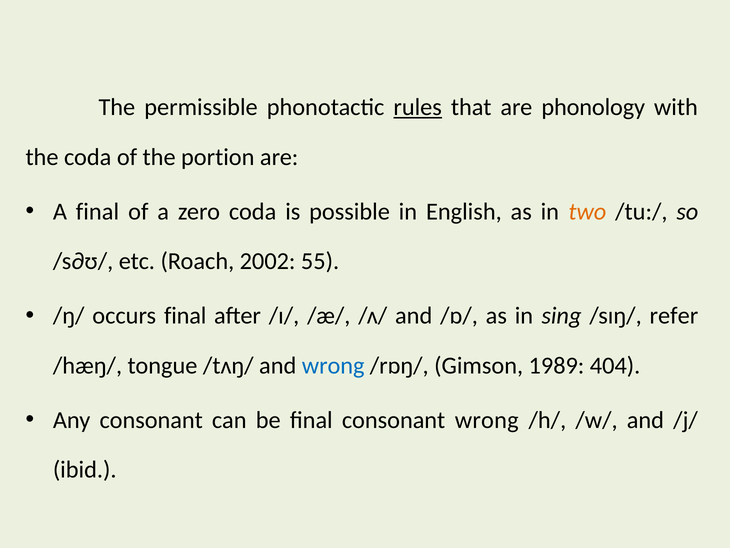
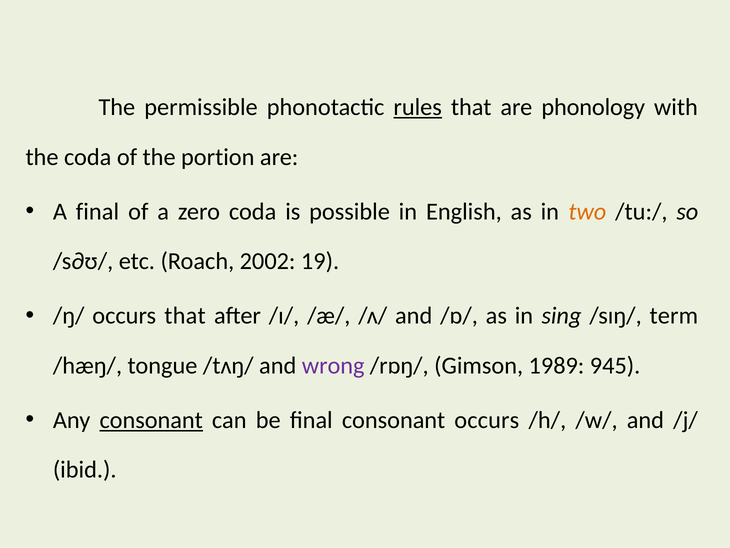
55: 55 -> 19 (320, 261)
occurs final: final -> that (185, 316)
refer: refer -> term (674, 316)
wrong colour: blue -> purple (333, 365)
404: 404 -> 945 (615, 365)
consonant underline: none -> present (151, 420)
consonant wrong: wrong -> occurs (487, 420)
